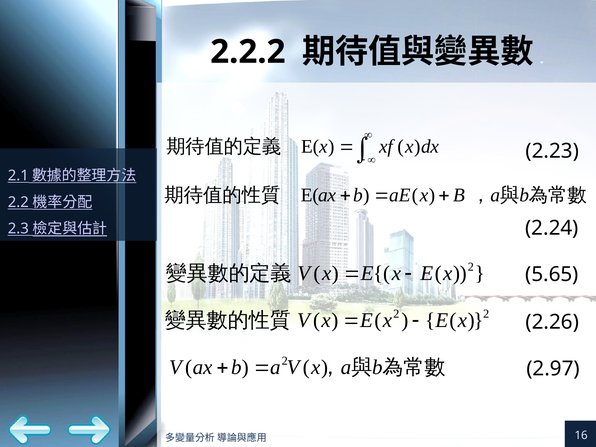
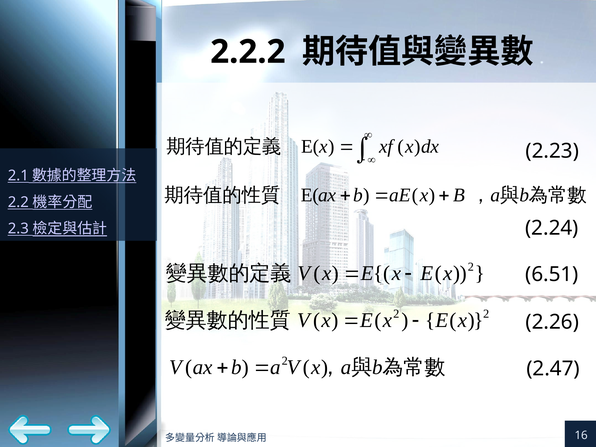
5.65: 5.65 -> 6.51 (552, 274)
2.97: 2.97 -> 2.47 (553, 369)
